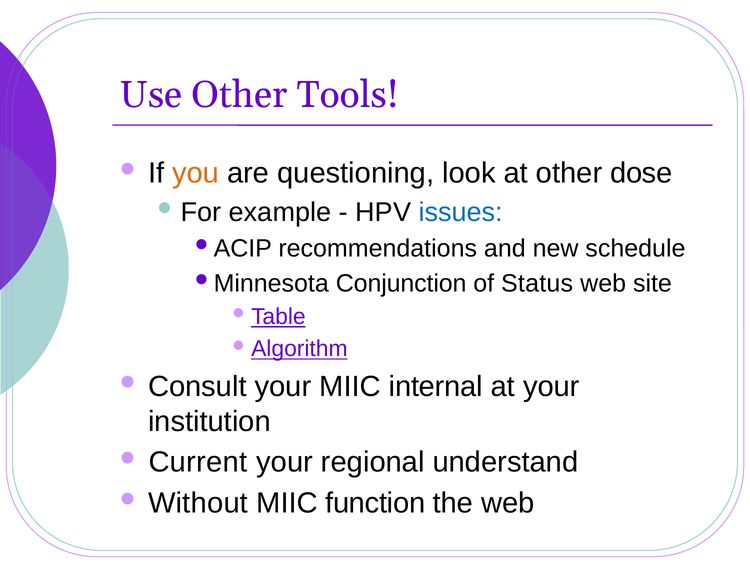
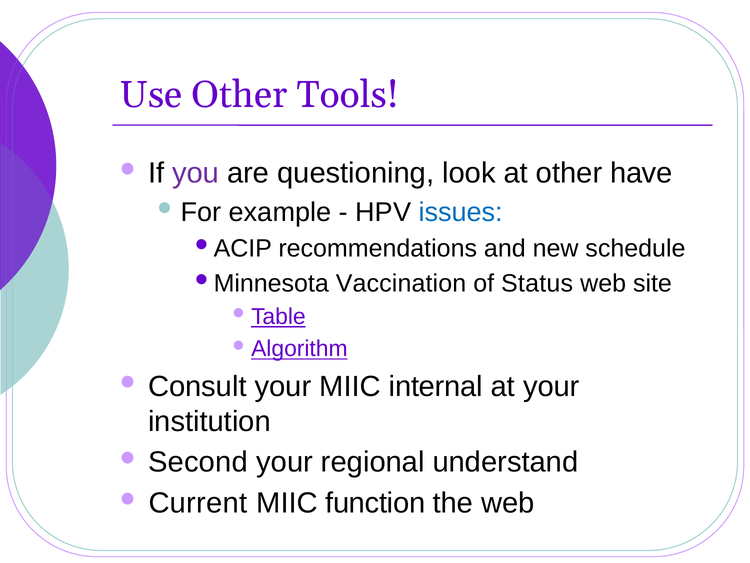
you colour: orange -> purple (196, 173)
dose: dose -> have (641, 173)
Conjunction: Conjunction -> Vaccination (401, 283)
Current: Current -> Second (198, 462)
Without: Without -> Current (198, 503)
